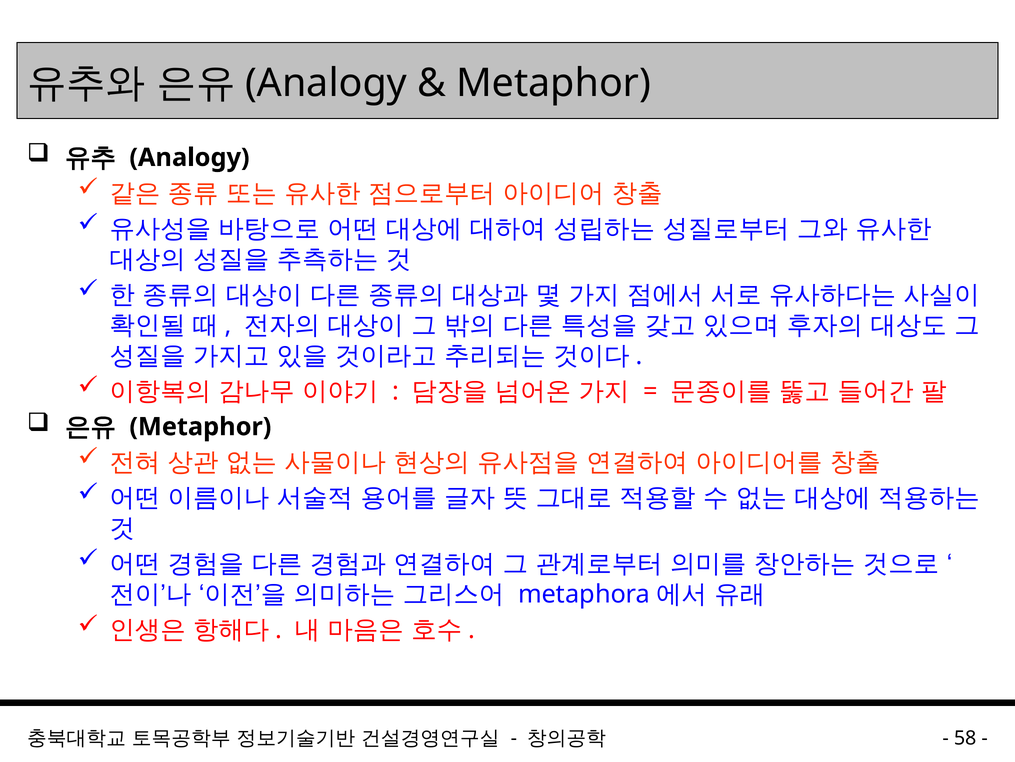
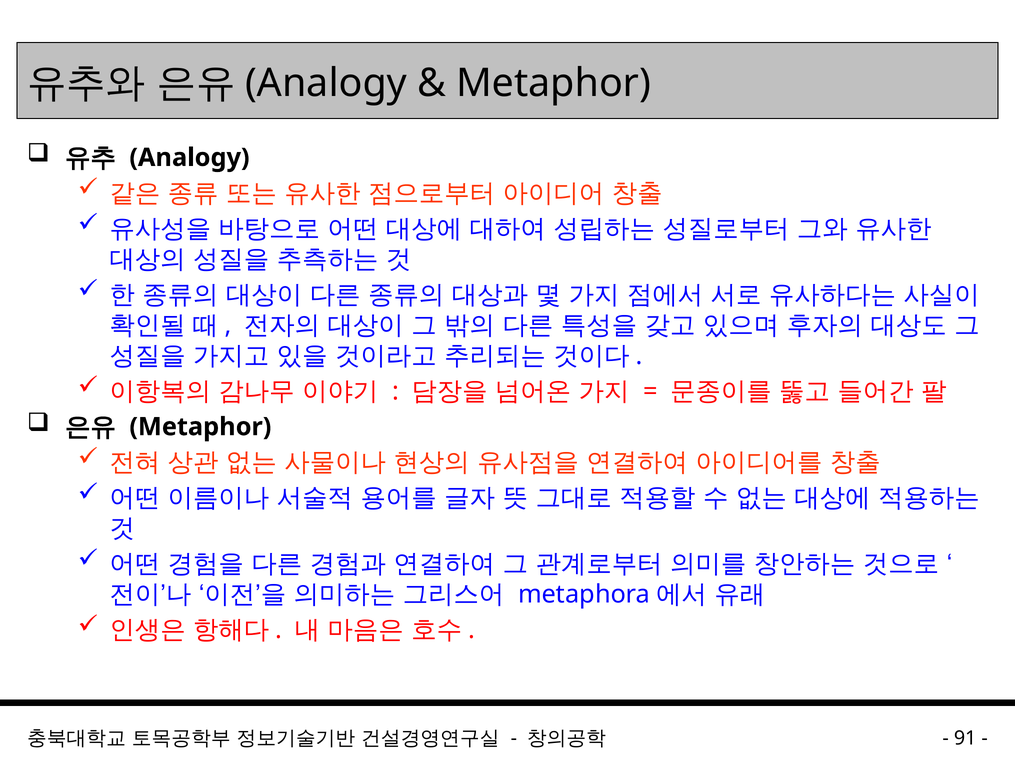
58: 58 -> 91 (965, 737)
